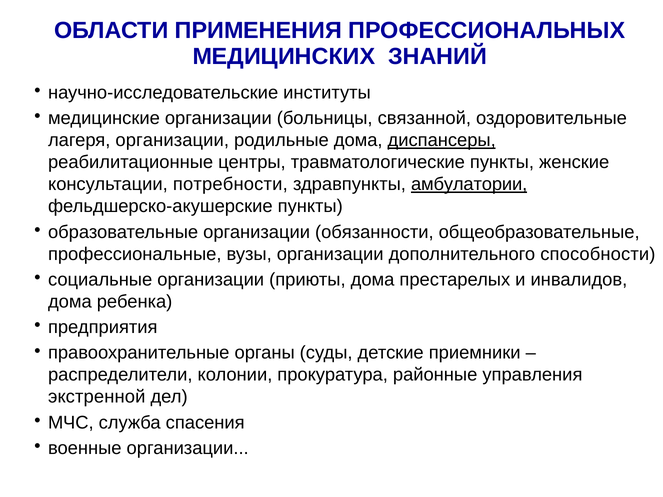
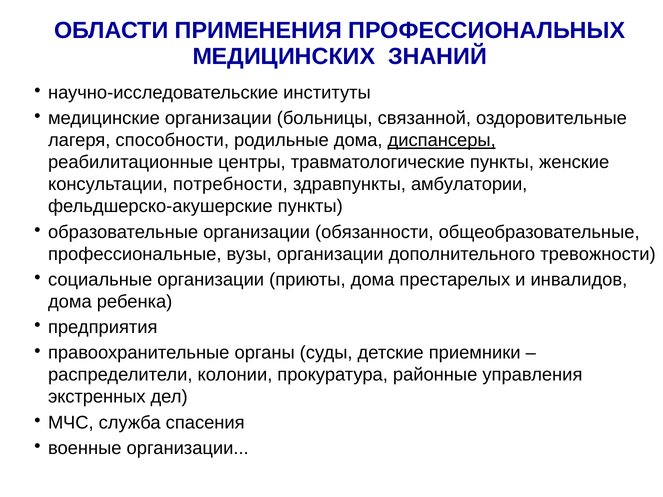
лагеря организации: организации -> способности (172, 140)
амбулатории underline: present -> none (469, 184)
способности: способности -> тревожности (598, 254)
экстренной: экстренной -> экстренных (97, 397)
